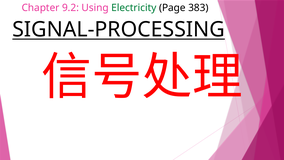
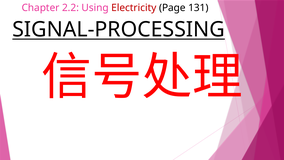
9.2: 9.2 -> 2.2 (70, 8)
Electricity colour: green -> red (134, 8)
383: 383 -> 131 (198, 8)
